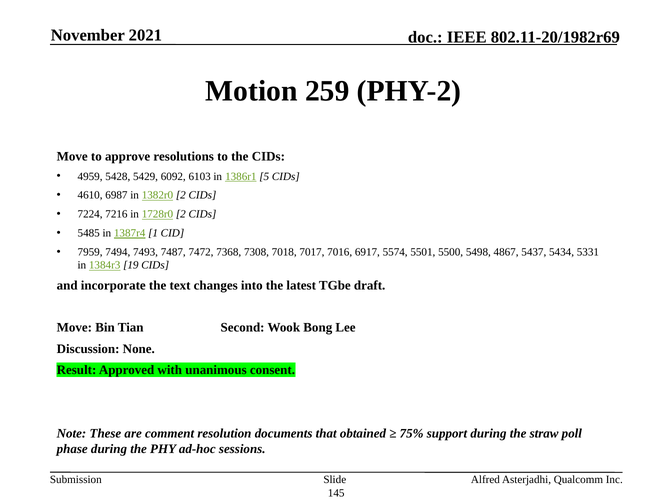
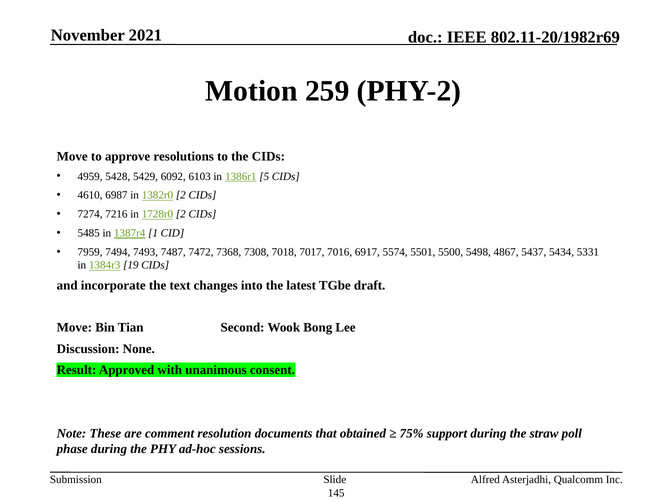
7224: 7224 -> 7274 (90, 214)
